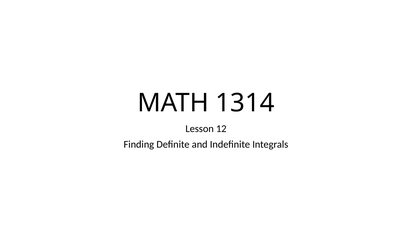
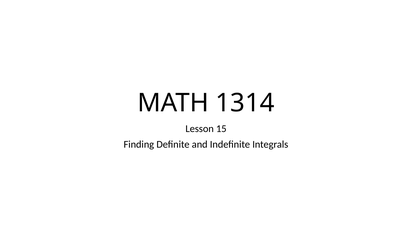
12: 12 -> 15 (221, 129)
